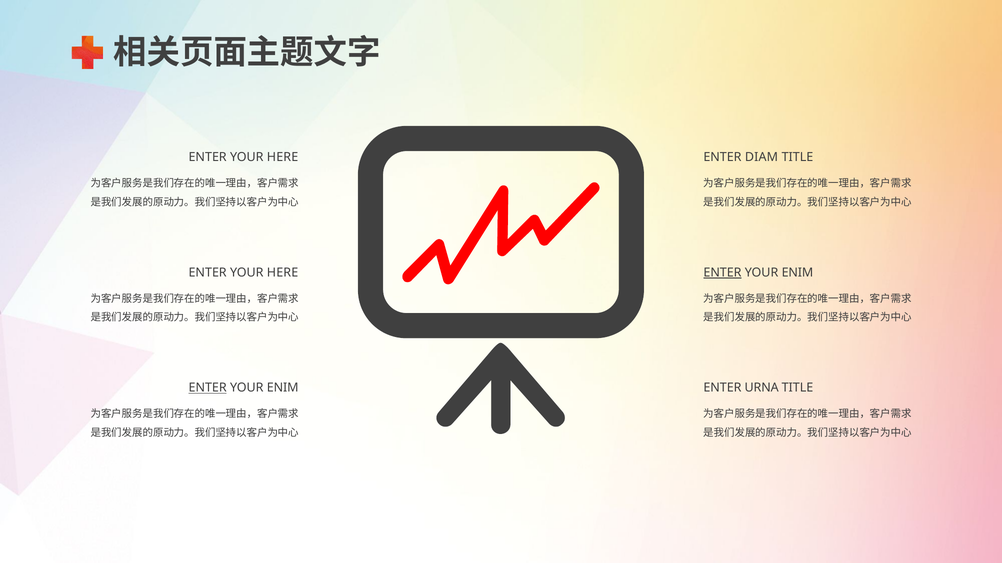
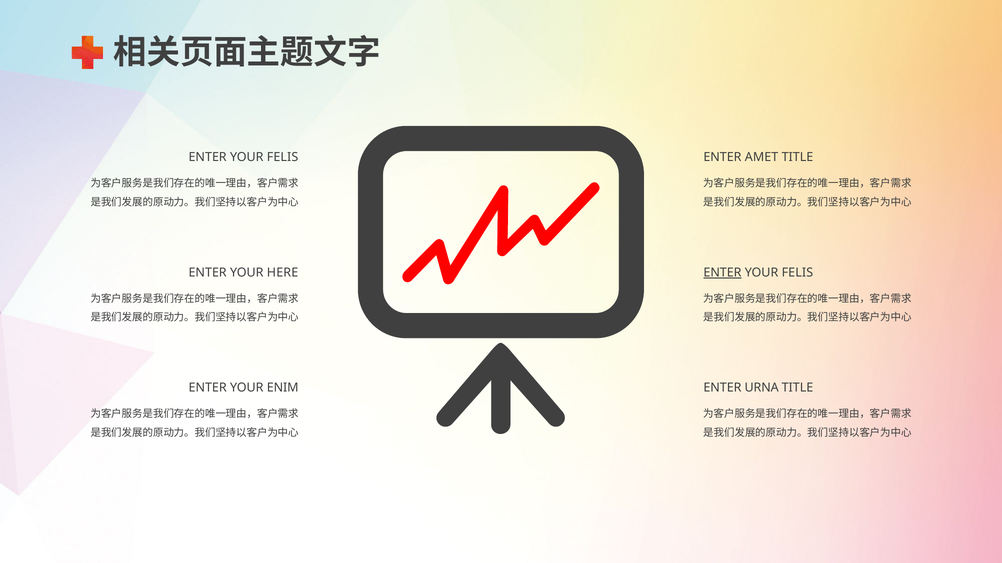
HERE: HERE -> FELIS (283, 157)
DIAM: DIAM -> AMET (762, 157)
ENIM: ENIM -> FELIS (797, 273)
ENTER underline: present -> none (208, 388)
